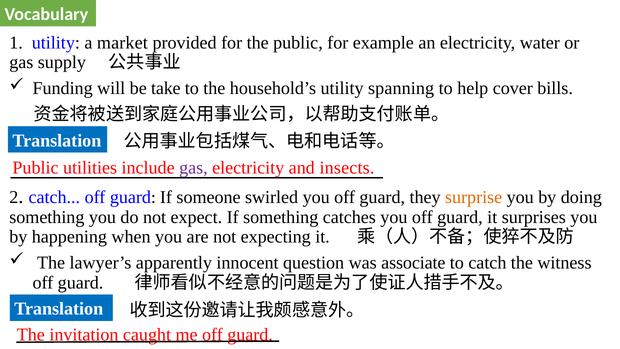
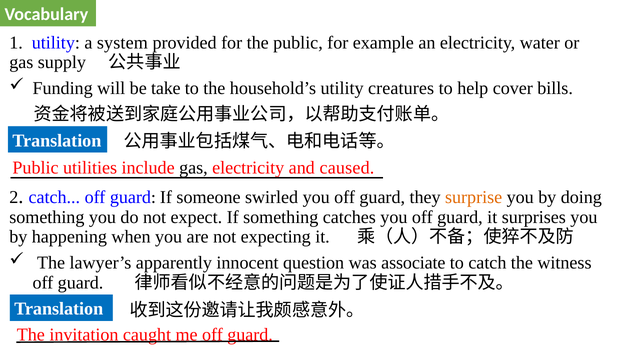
market: market -> system (122, 43)
spanning: spanning -> creatures (401, 88)
gas colour: purple -> black (193, 168)
insects: insects -> caused (347, 168)
